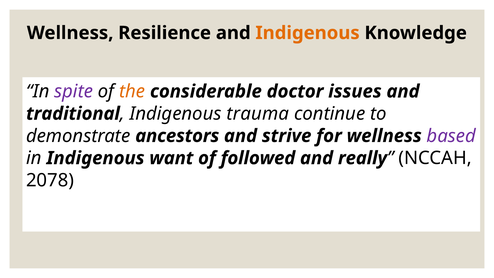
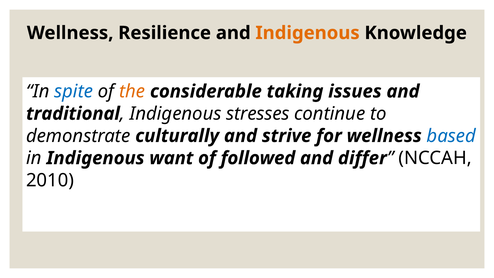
spite colour: purple -> blue (74, 91)
doctor: doctor -> taking (295, 91)
trauma: trauma -> stresses (258, 114)
ancestors: ancestors -> culturally (177, 136)
based colour: purple -> blue (451, 136)
really: really -> differ (362, 158)
2078: 2078 -> 2010 (50, 180)
